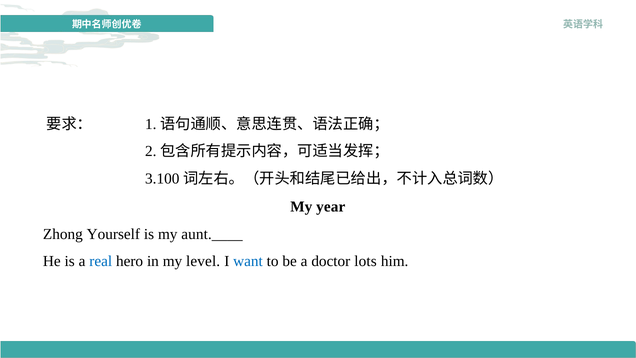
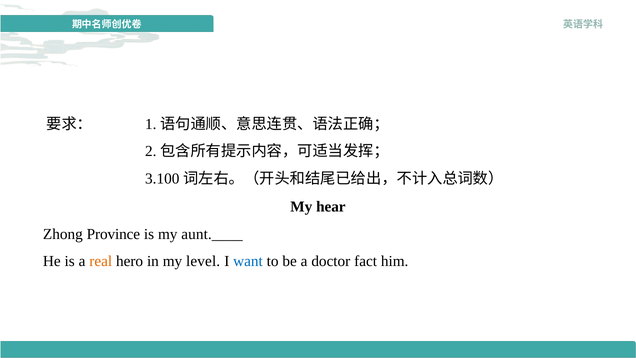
year: year -> hear (331, 206)
Yourself: Yourself -> Province (113, 234)
real colour: blue -> orange (101, 261)
lots: lots -> fact (366, 261)
